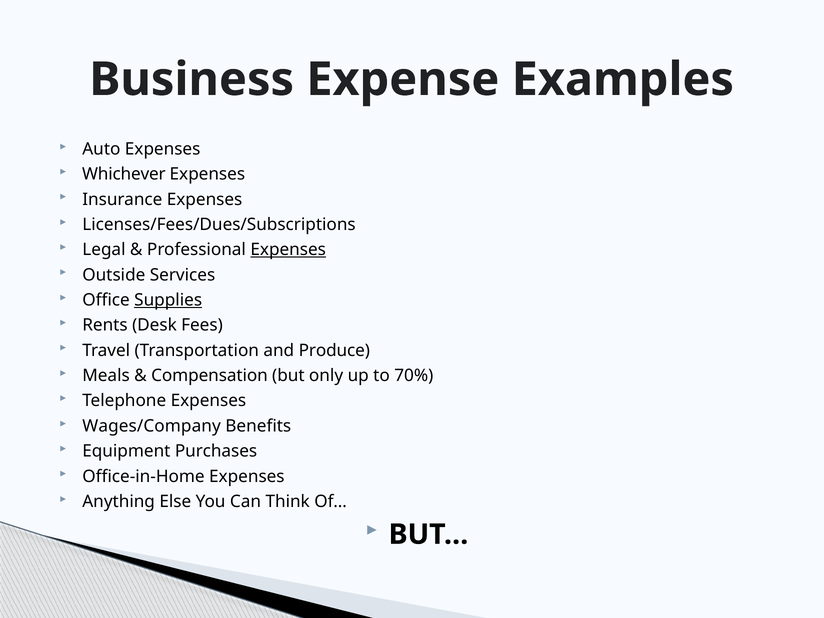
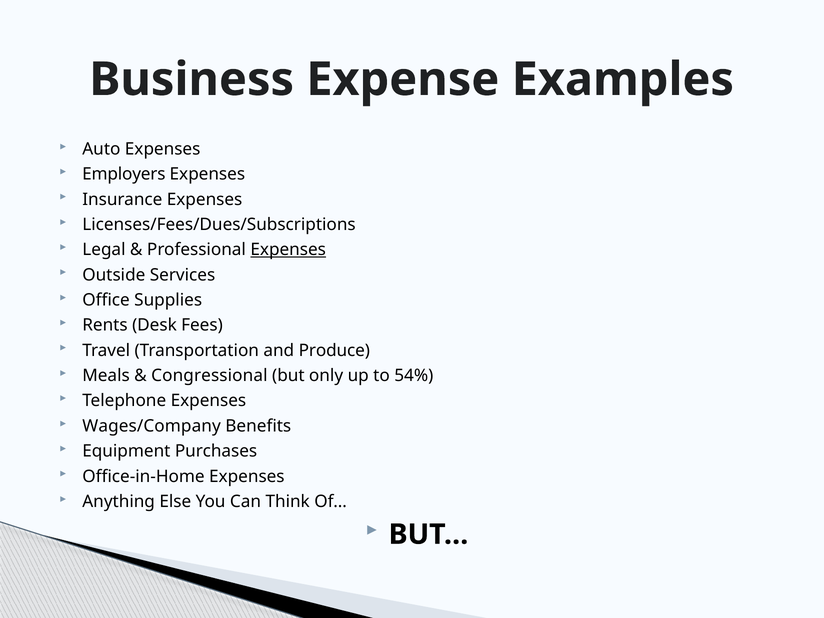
Whichever: Whichever -> Employers (124, 174)
Supplies underline: present -> none (168, 300)
Compensation: Compensation -> Congressional (209, 376)
70%: 70% -> 54% (414, 376)
